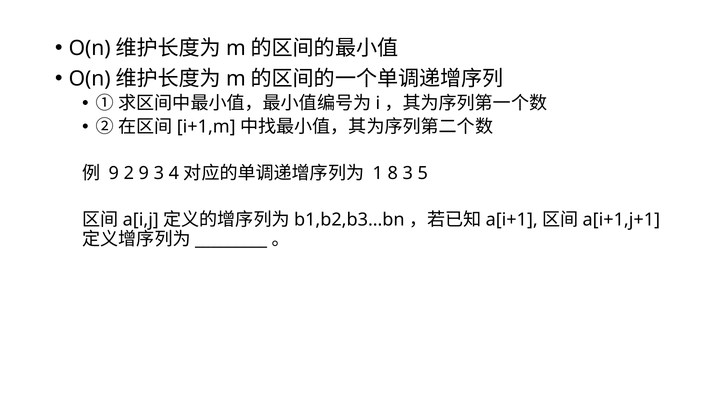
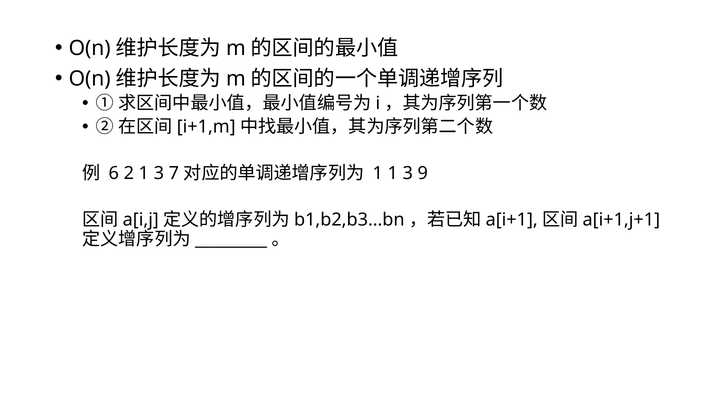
9: 9 -> 6 (114, 173)
2 9: 9 -> 1 (144, 173)
4: 4 -> 7 (174, 173)
1 8: 8 -> 1 (393, 173)
5: 5 -> 9 (423, 173)
